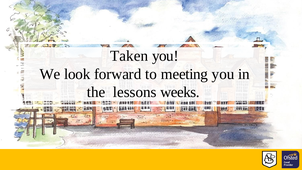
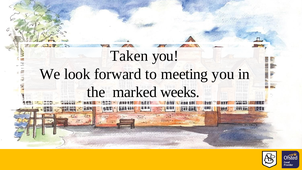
lessons: lessons -> marked (135, 92)
